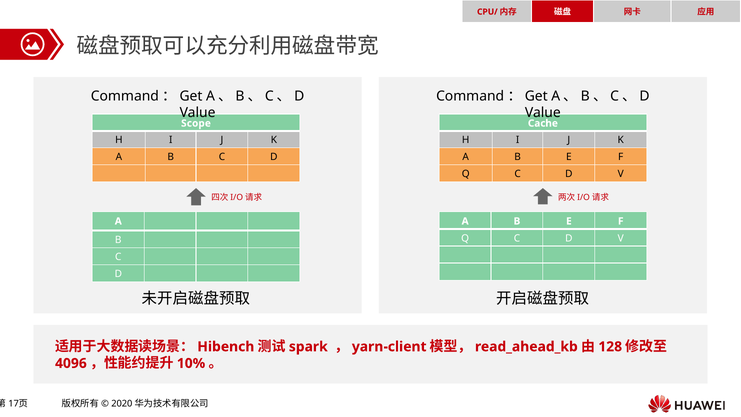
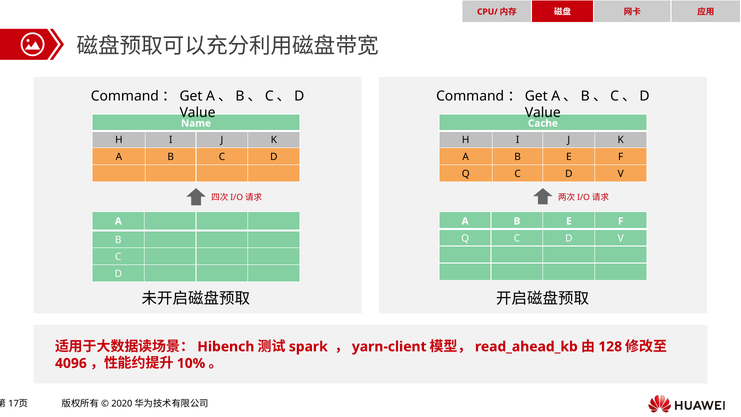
Scope: Scope -> Name (196, 123)
